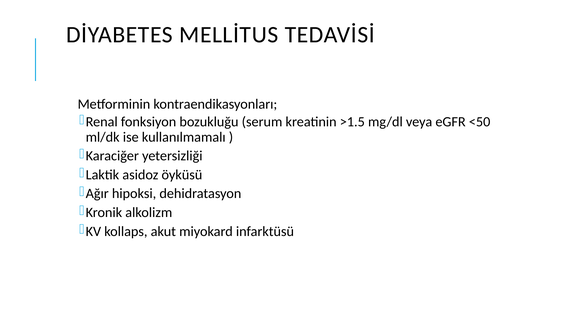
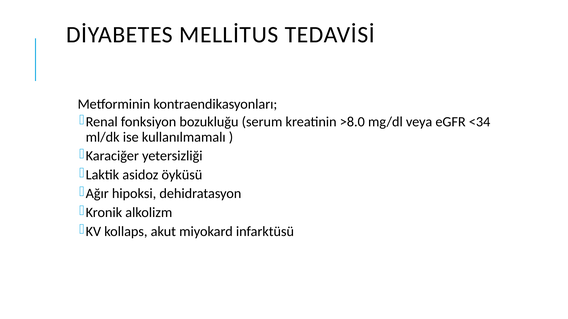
>1.5: >1.5 -> >8.0 (352, 122)
<50: <50 -> <34 (480, 122)
